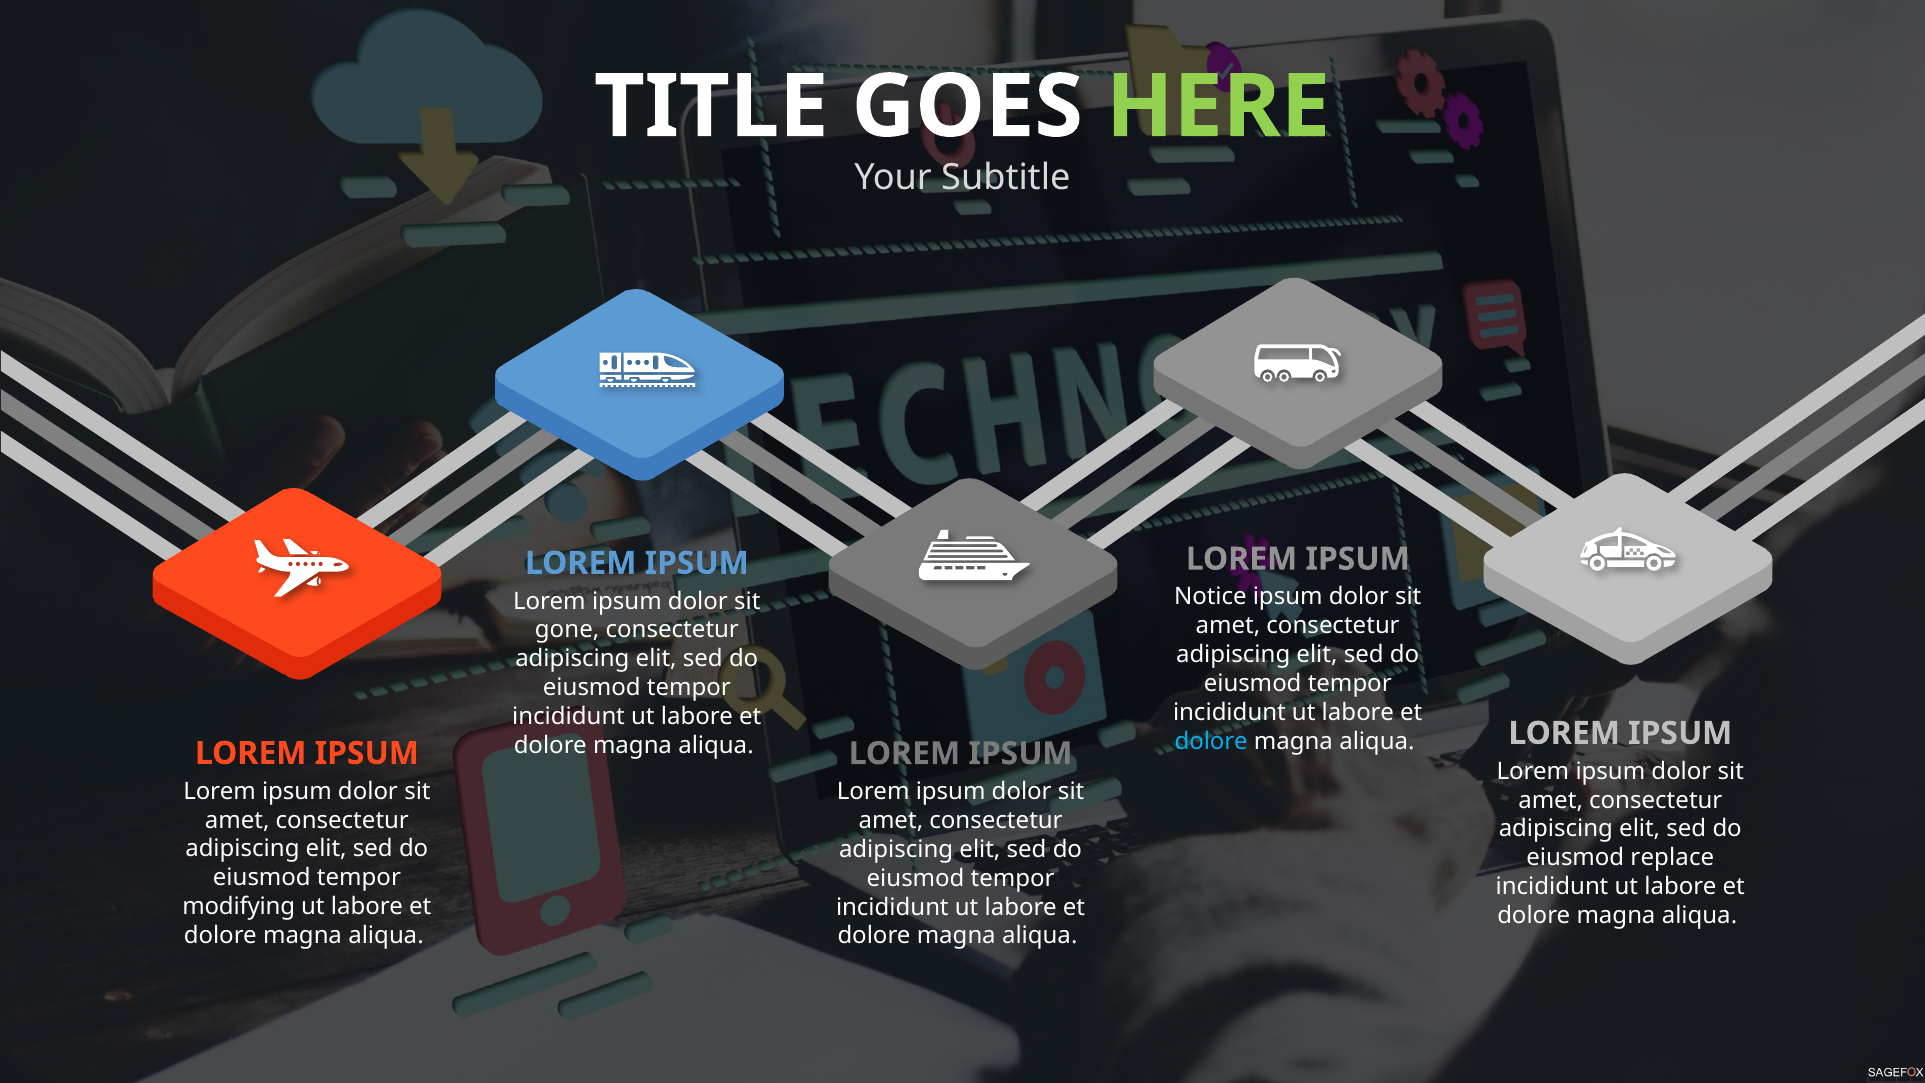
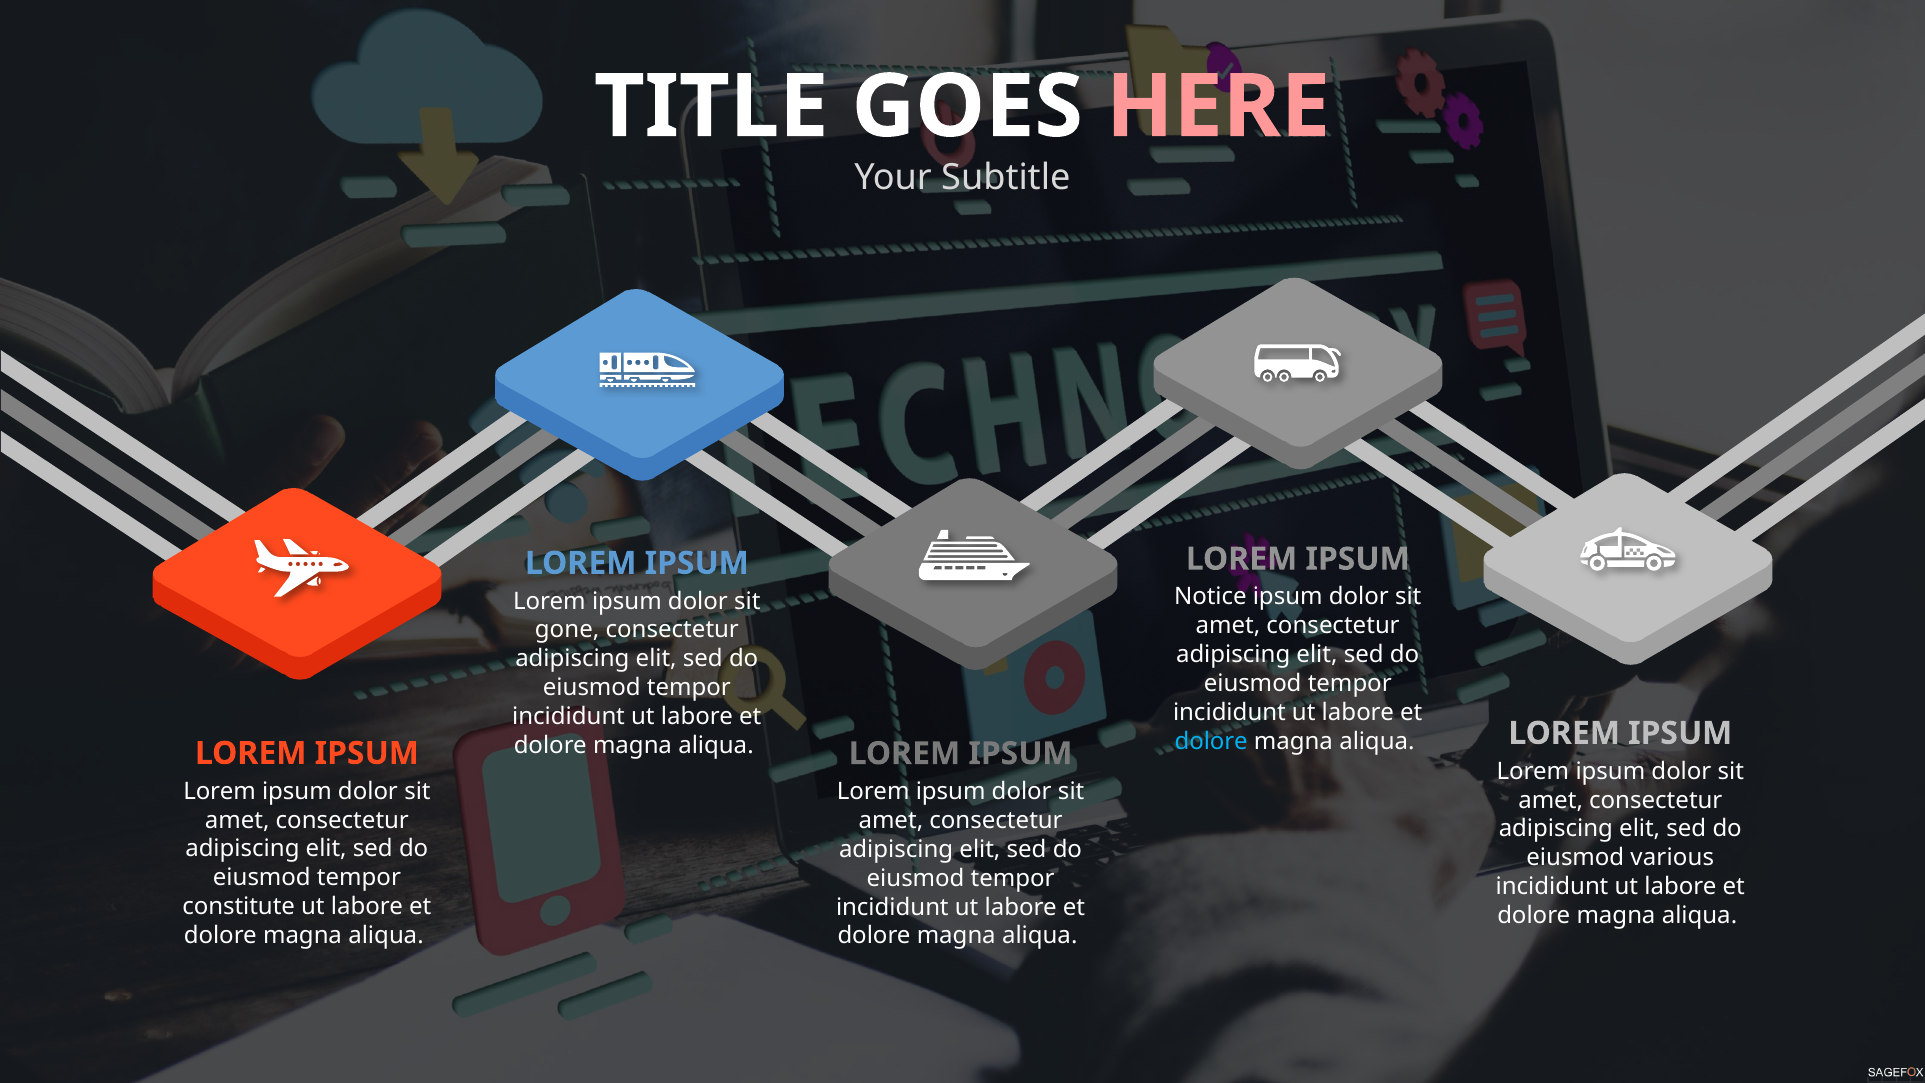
HERE colour: light green -> pink (1218, 107)
replace: replace -> various (1672, 858)
modifying: modifying -> constitute (239, 907)
